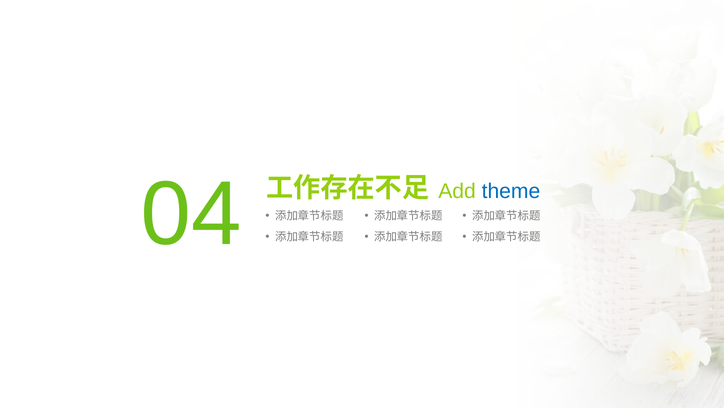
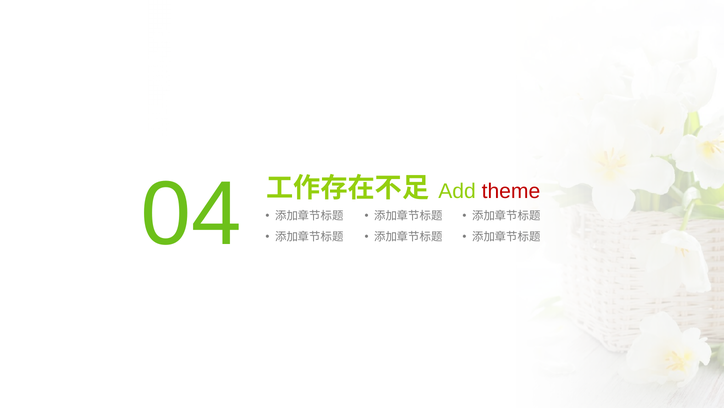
theme colour: blue -> red (511, 191)
